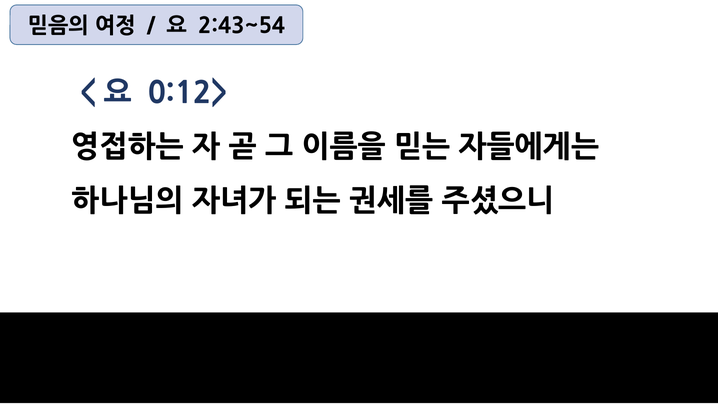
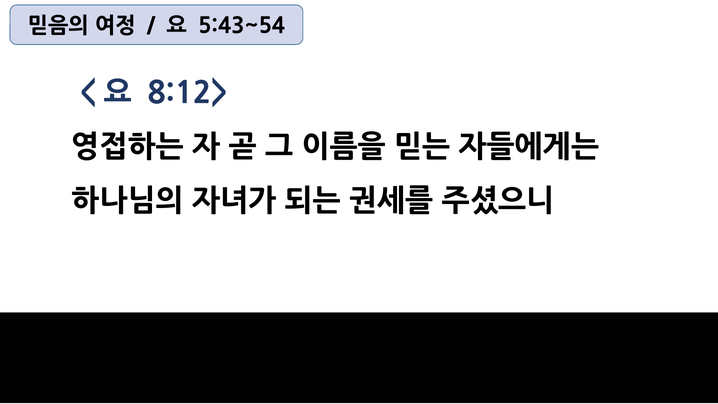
2:43~54: 2:43~54 -> 5:43~54 (242, 26)
0:12>: 0:12> -> 8:12> (188, 94)
